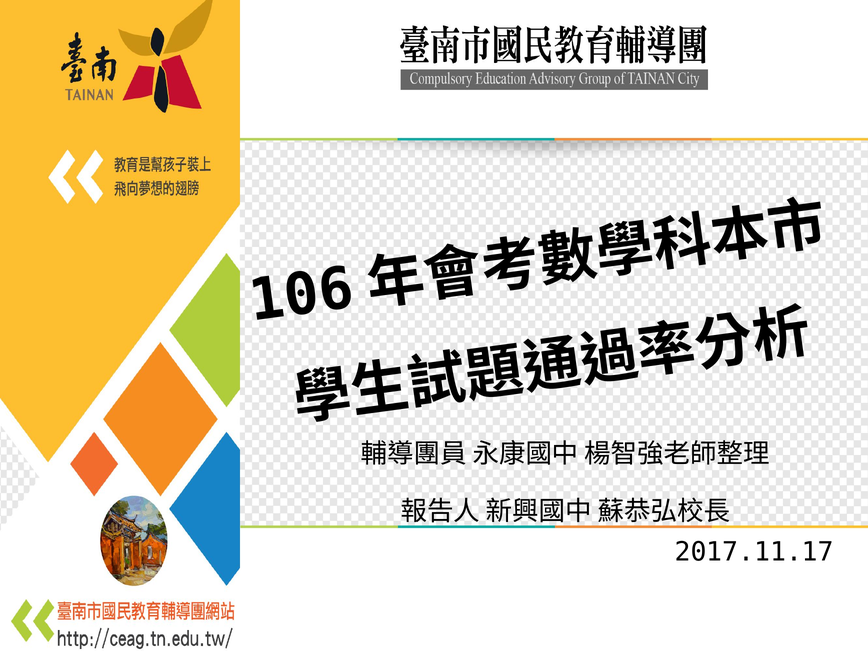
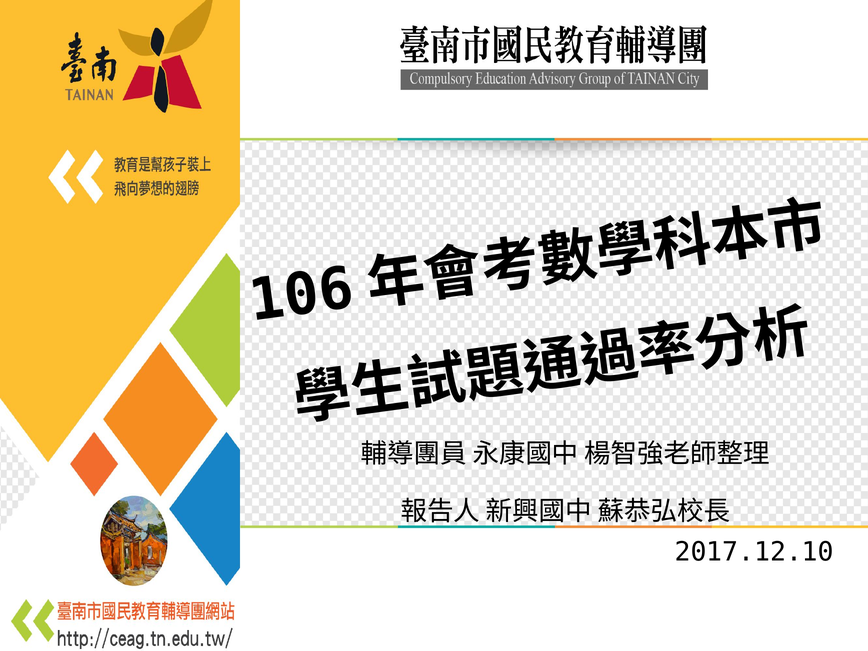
2017.11.17: 2017.11.17 -> 2017.12.10 (754, 552)
